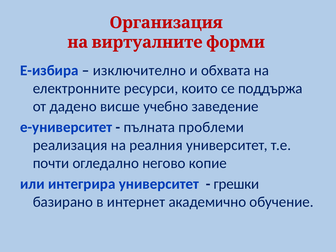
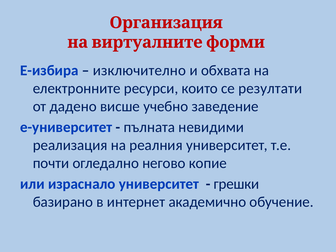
поддържа: поддържа -> резултати (270, 88)
проблеми: проблеми -> невидими (211, 127)
интегрира: интегрира -> израснало (82, 184)
